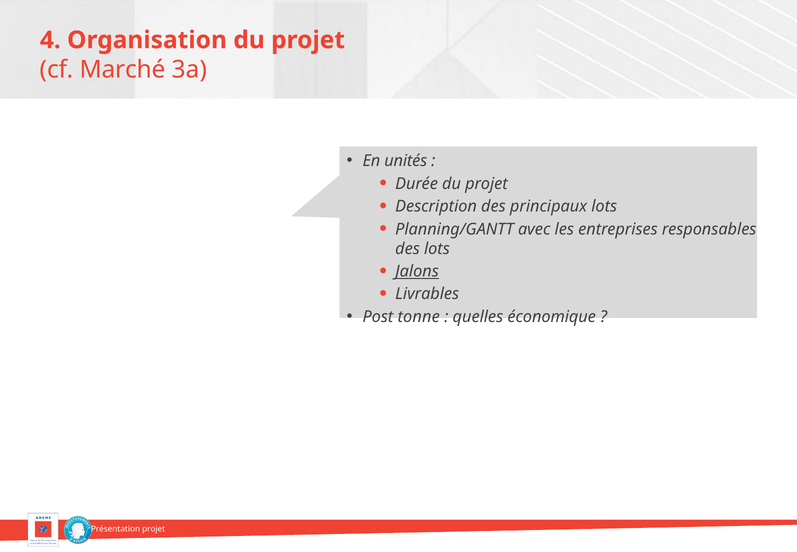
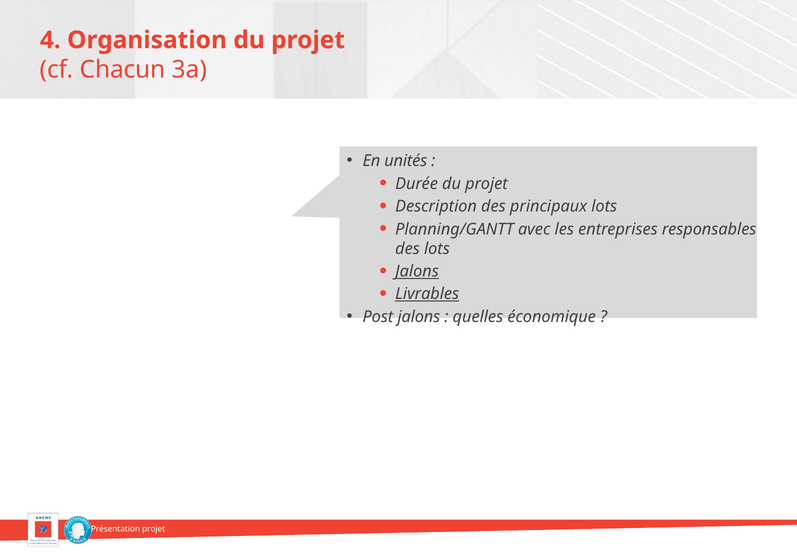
Marché: Marché -> Chacun (123, 69)
Livrables underline: none -> present (427, 294)
Post tonne: tonne -> jalons (419, 317)
